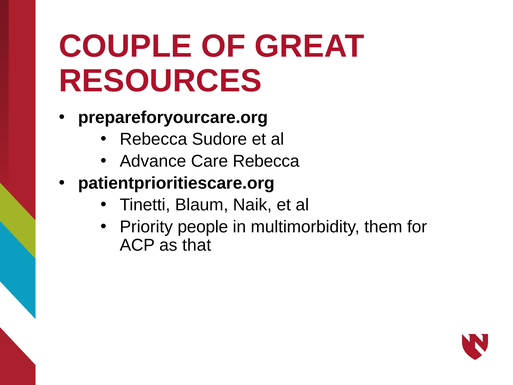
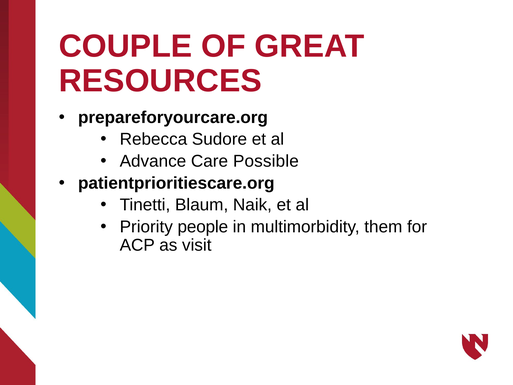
Care Rebecca: Rebecca -> Possible (266, 161)
that: that -> visit (197, 245)
